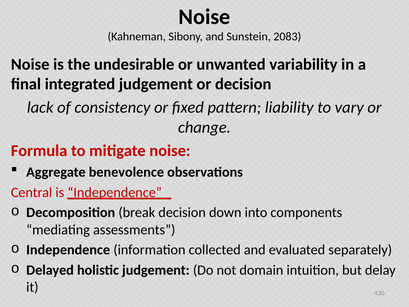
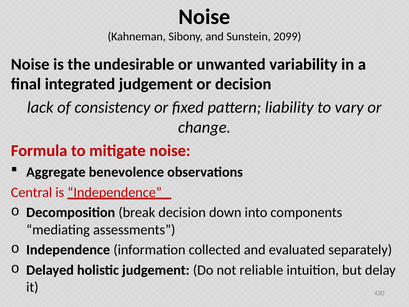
2083: 2083 -> 2099 (287, 37)
domain: domain -> reliable (261, 270)
